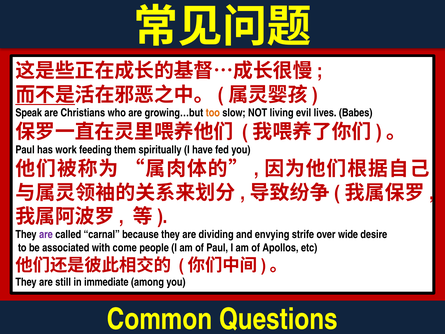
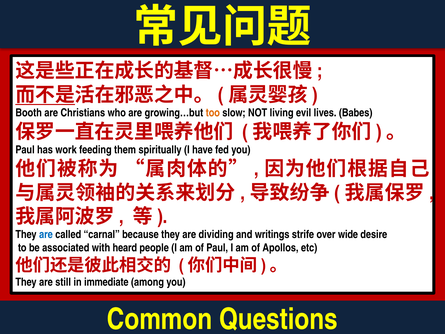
Speak: Speak -> Booth (29, 113)
are colour: purple -> blue (46, 234)
envying: envying -> writings (272, 234)
come: come -> heard (125, 248)
